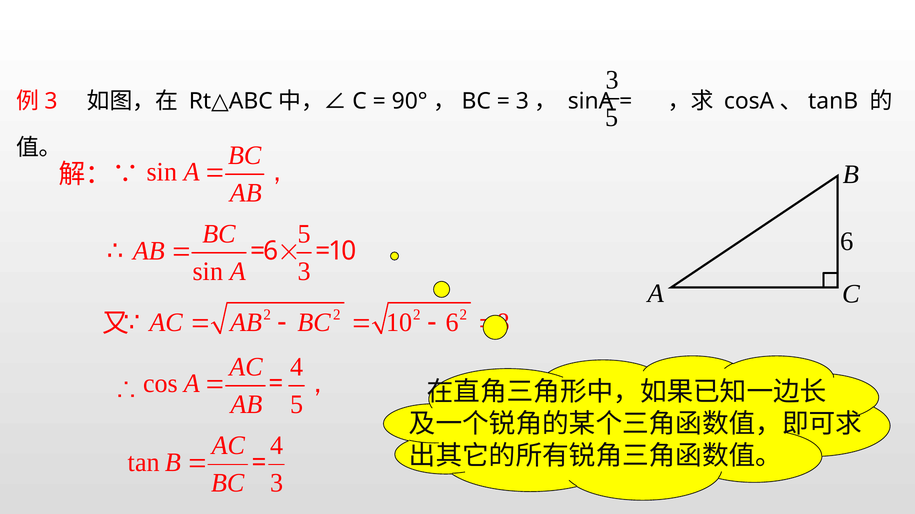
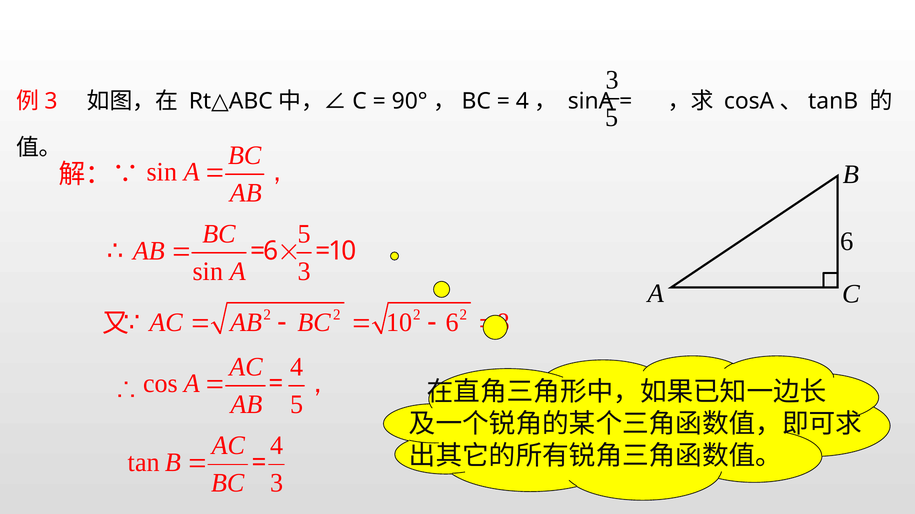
3: 3 -> 4 (522, 101)
